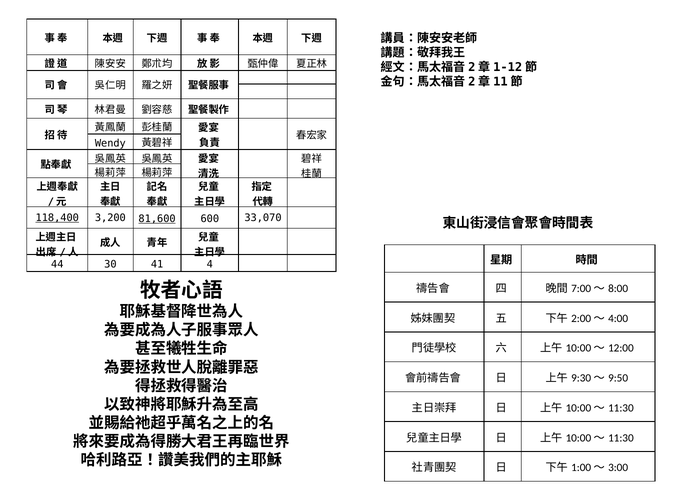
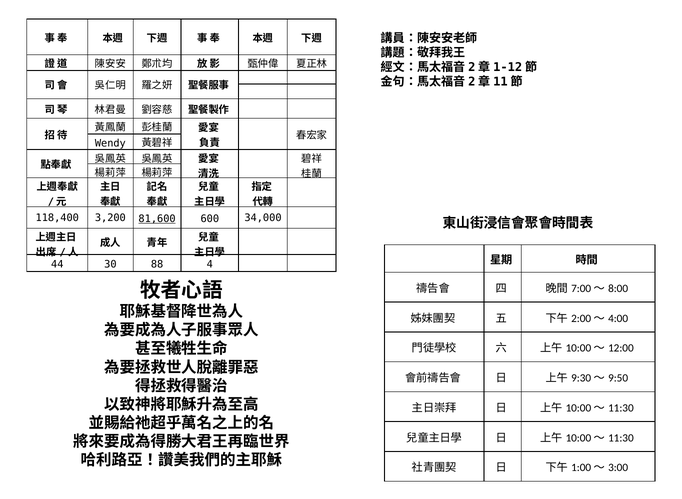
118,400 underline: present -> none (57, 218)
33,070: 33,070 -> 34,000 (263, 218)
41: 41 -> 88 (157, 265)
